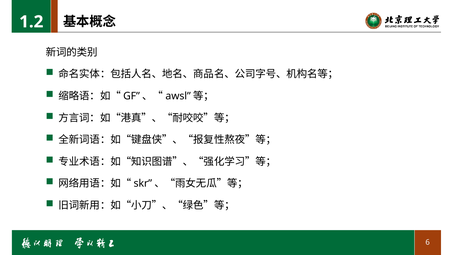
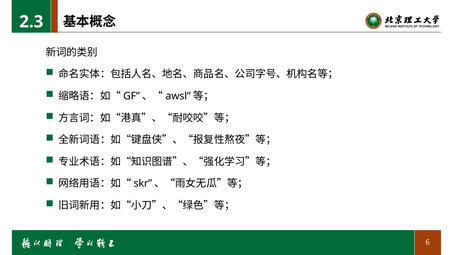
1.2: 1.2 -> 2.3 (31, 22)
